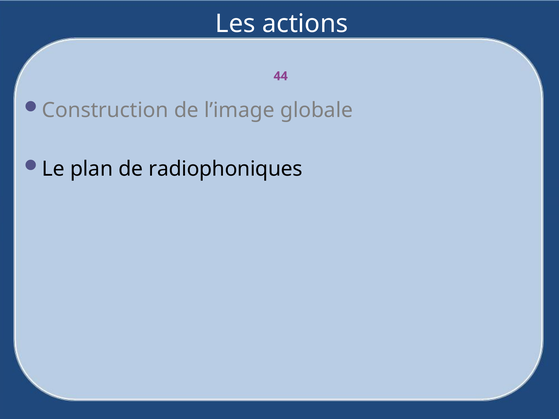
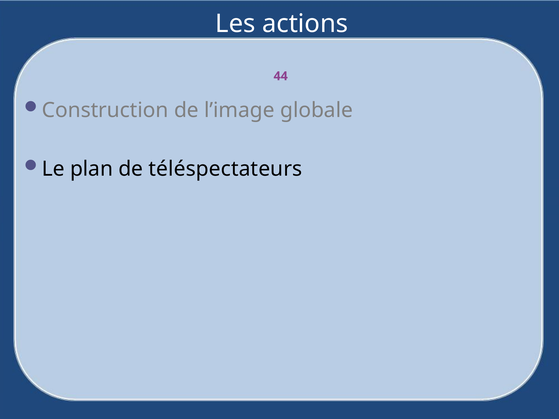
radiophoniques: radiophoniques -> téléspectateurs (225, 169)
